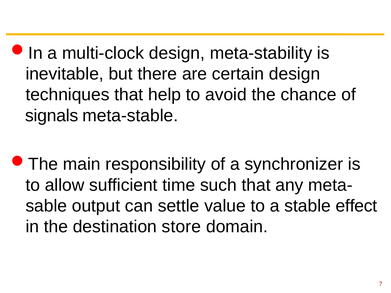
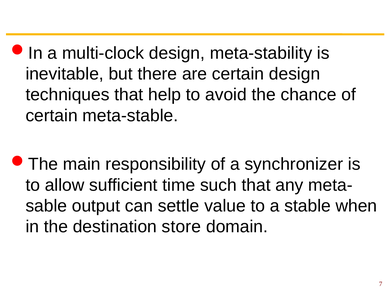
signals: signals -> certain (52, 116)
effect: effect -> when (356, 206)
